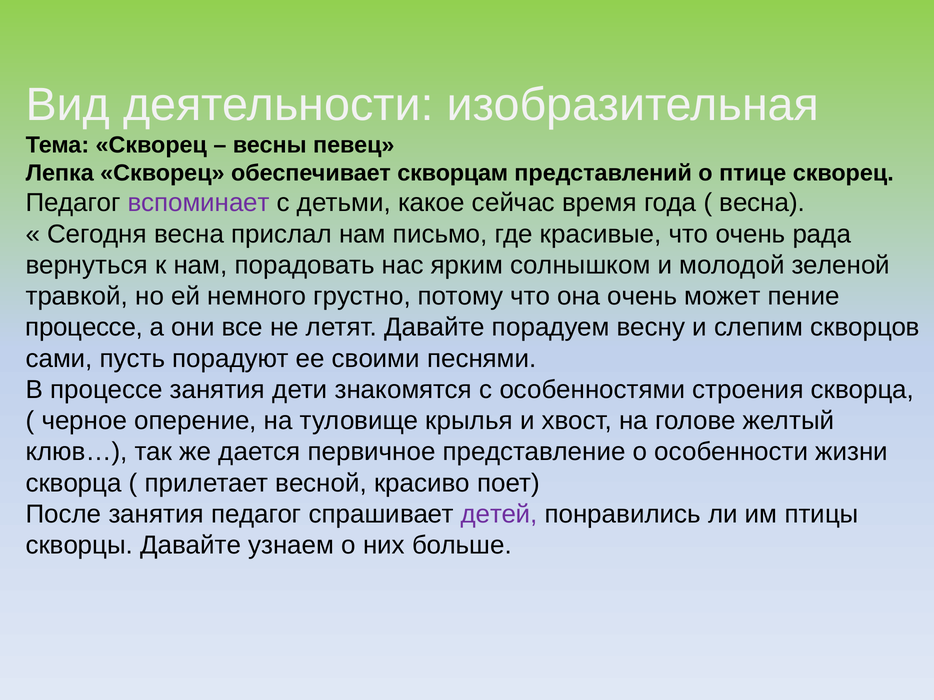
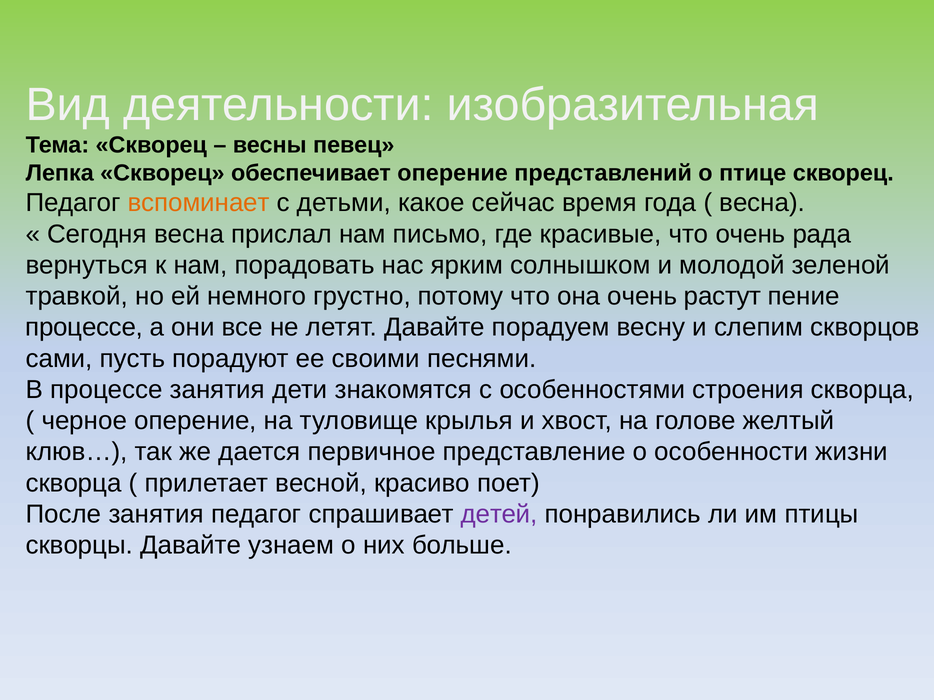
обеспечивает скворцам: скворцам -> оперение (453, 173)
вспоминает colour: purple -> orange (199, 203)
может: может -> растут (723, 296)
